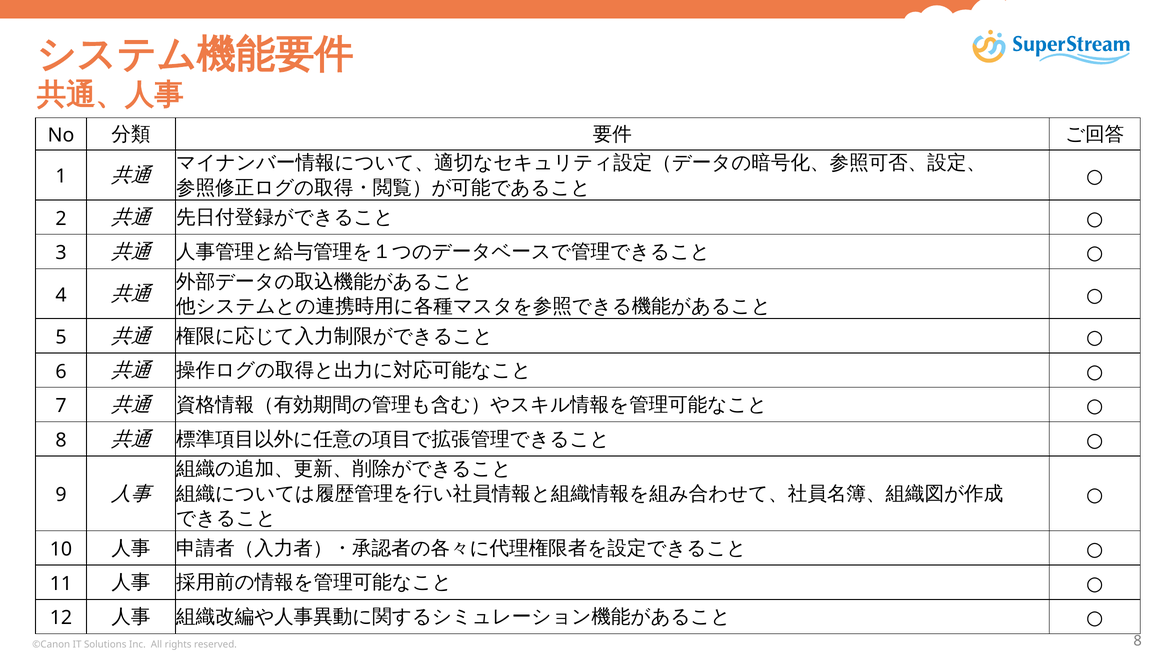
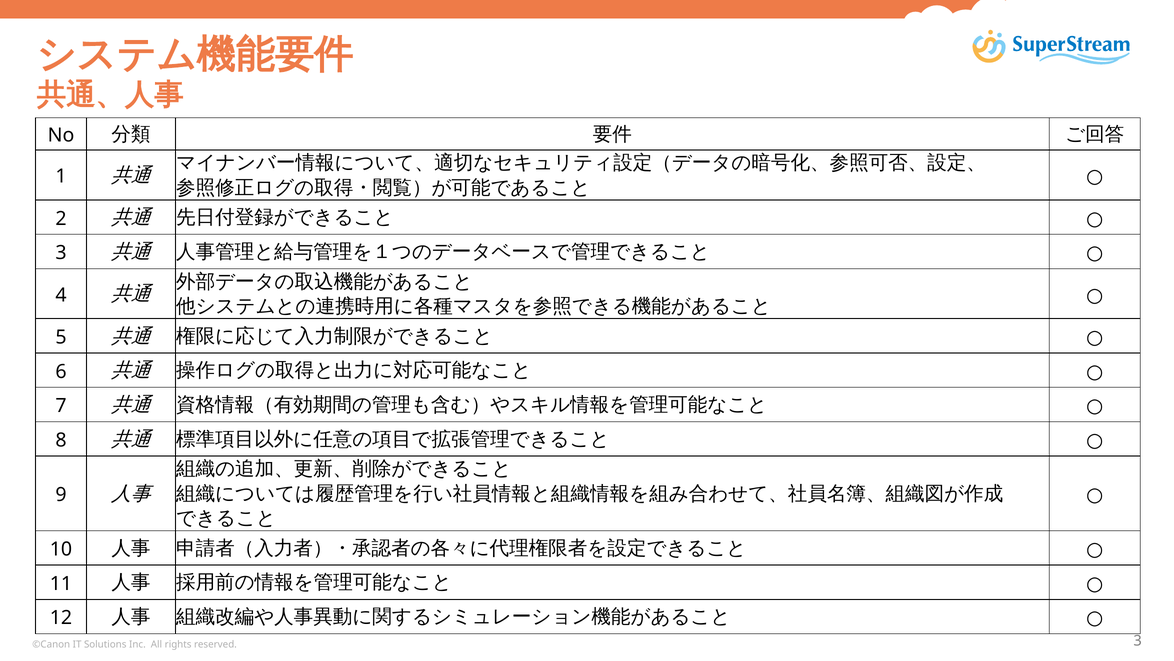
reserved 8: 8 -> 3 (1138, 640)
